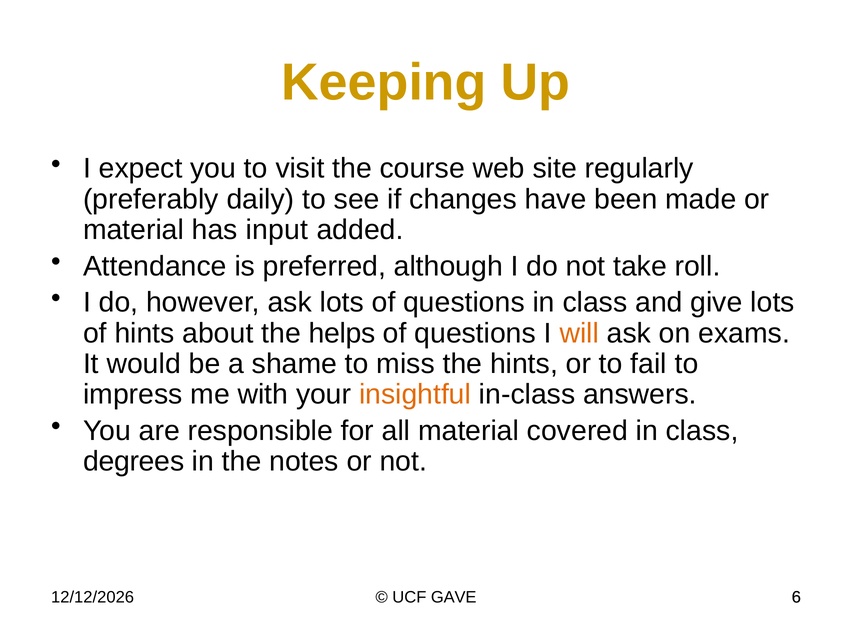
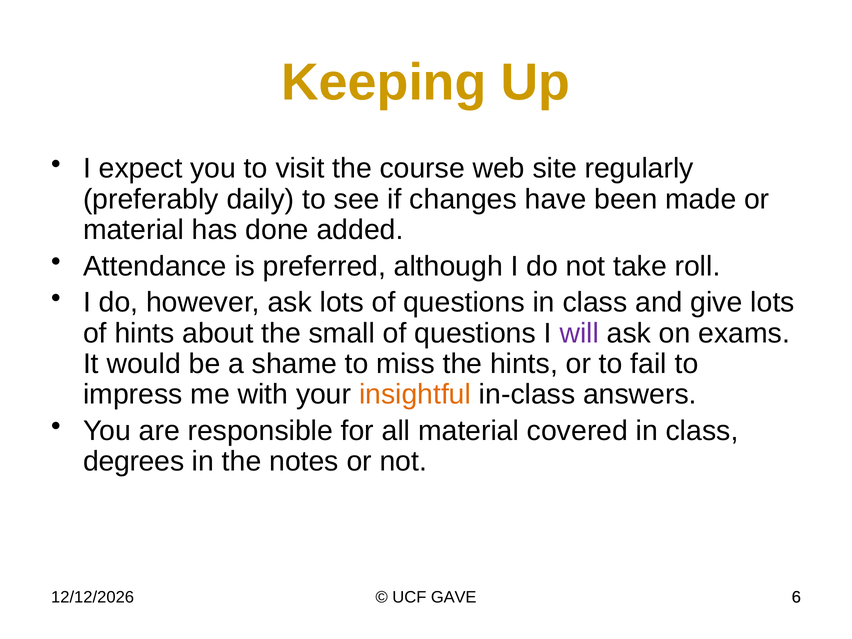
input: input -> done (277, 230)
helps: helps -> small (342, 333)
will colour: orange -> purple (579, 333)
